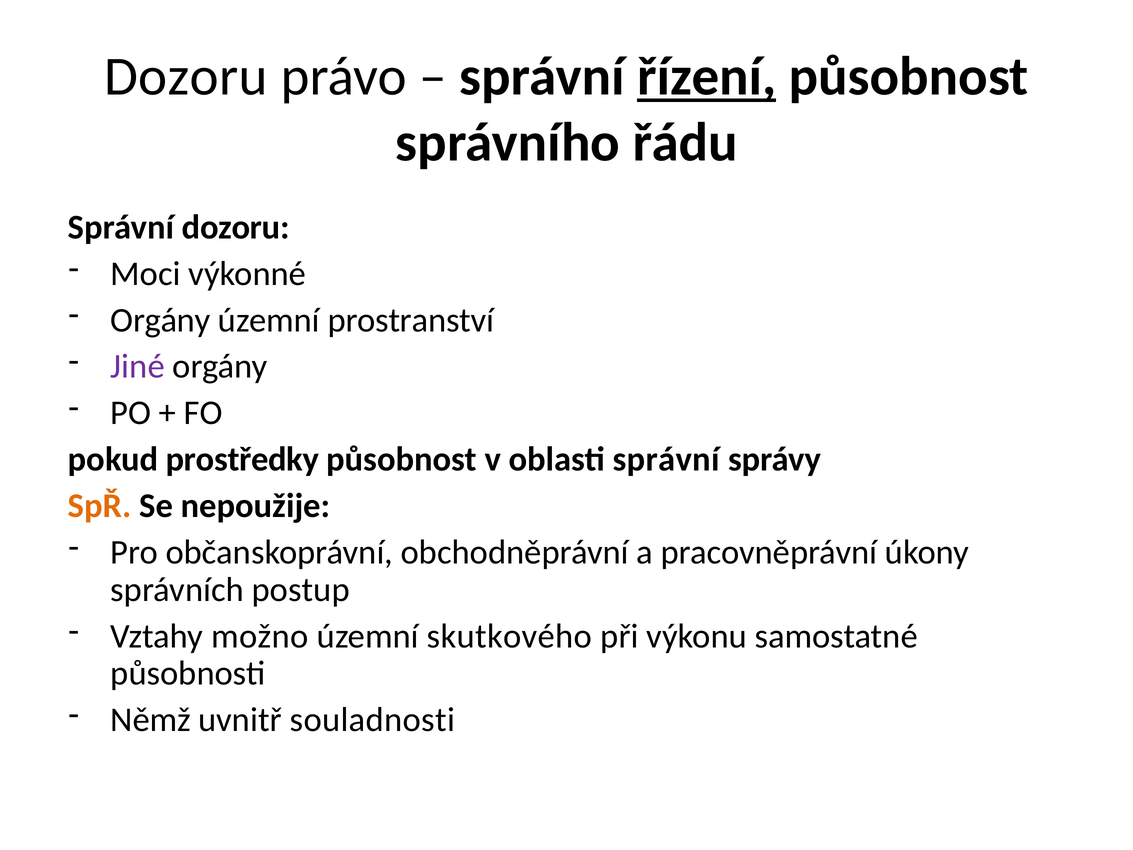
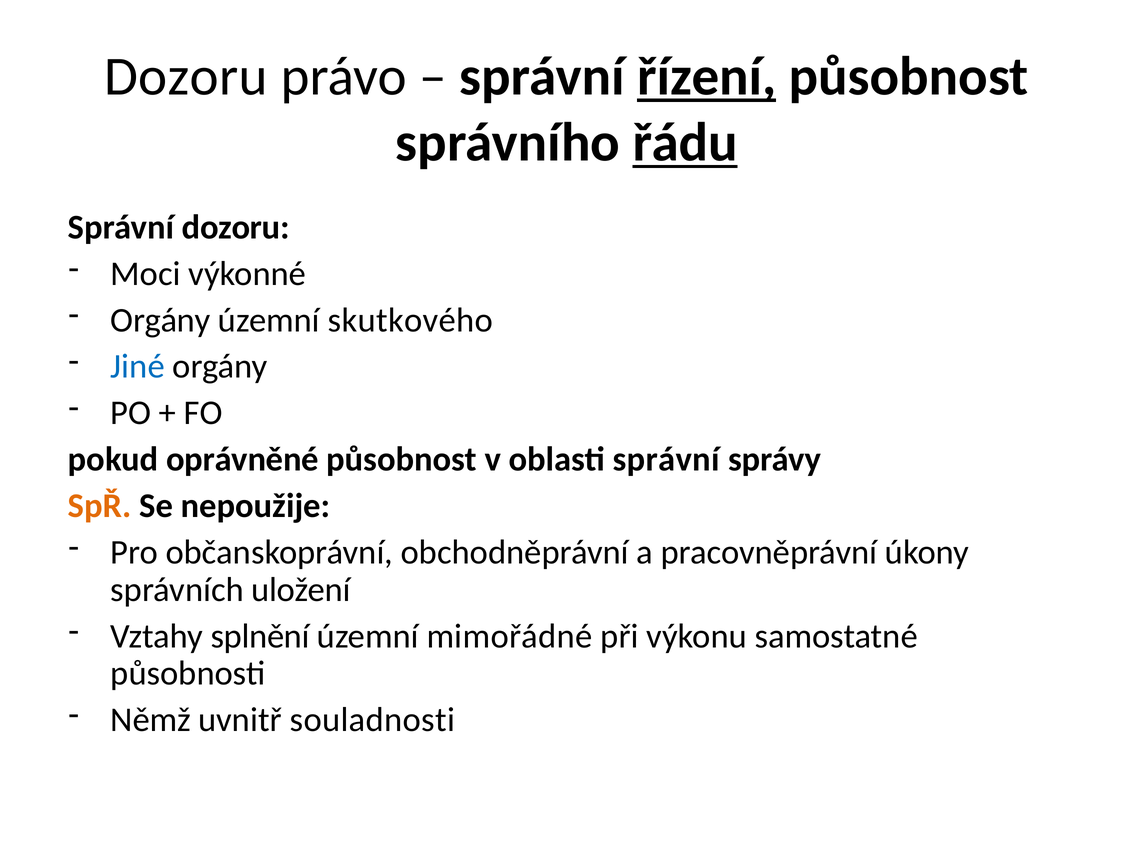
řádu underline: none -> present (685, 143)
prostranství: prostranství -> skutkového (410, 320)
Jiné colour: purple -> blue (138, 366)
prostředky: prostředky -> oprávněné (242, 459)
postup: postup -> uložení (301, 590)
možno: možno -> splnění (260, 636)
skutkového: skutkového -> mimořádné (509, 636)
